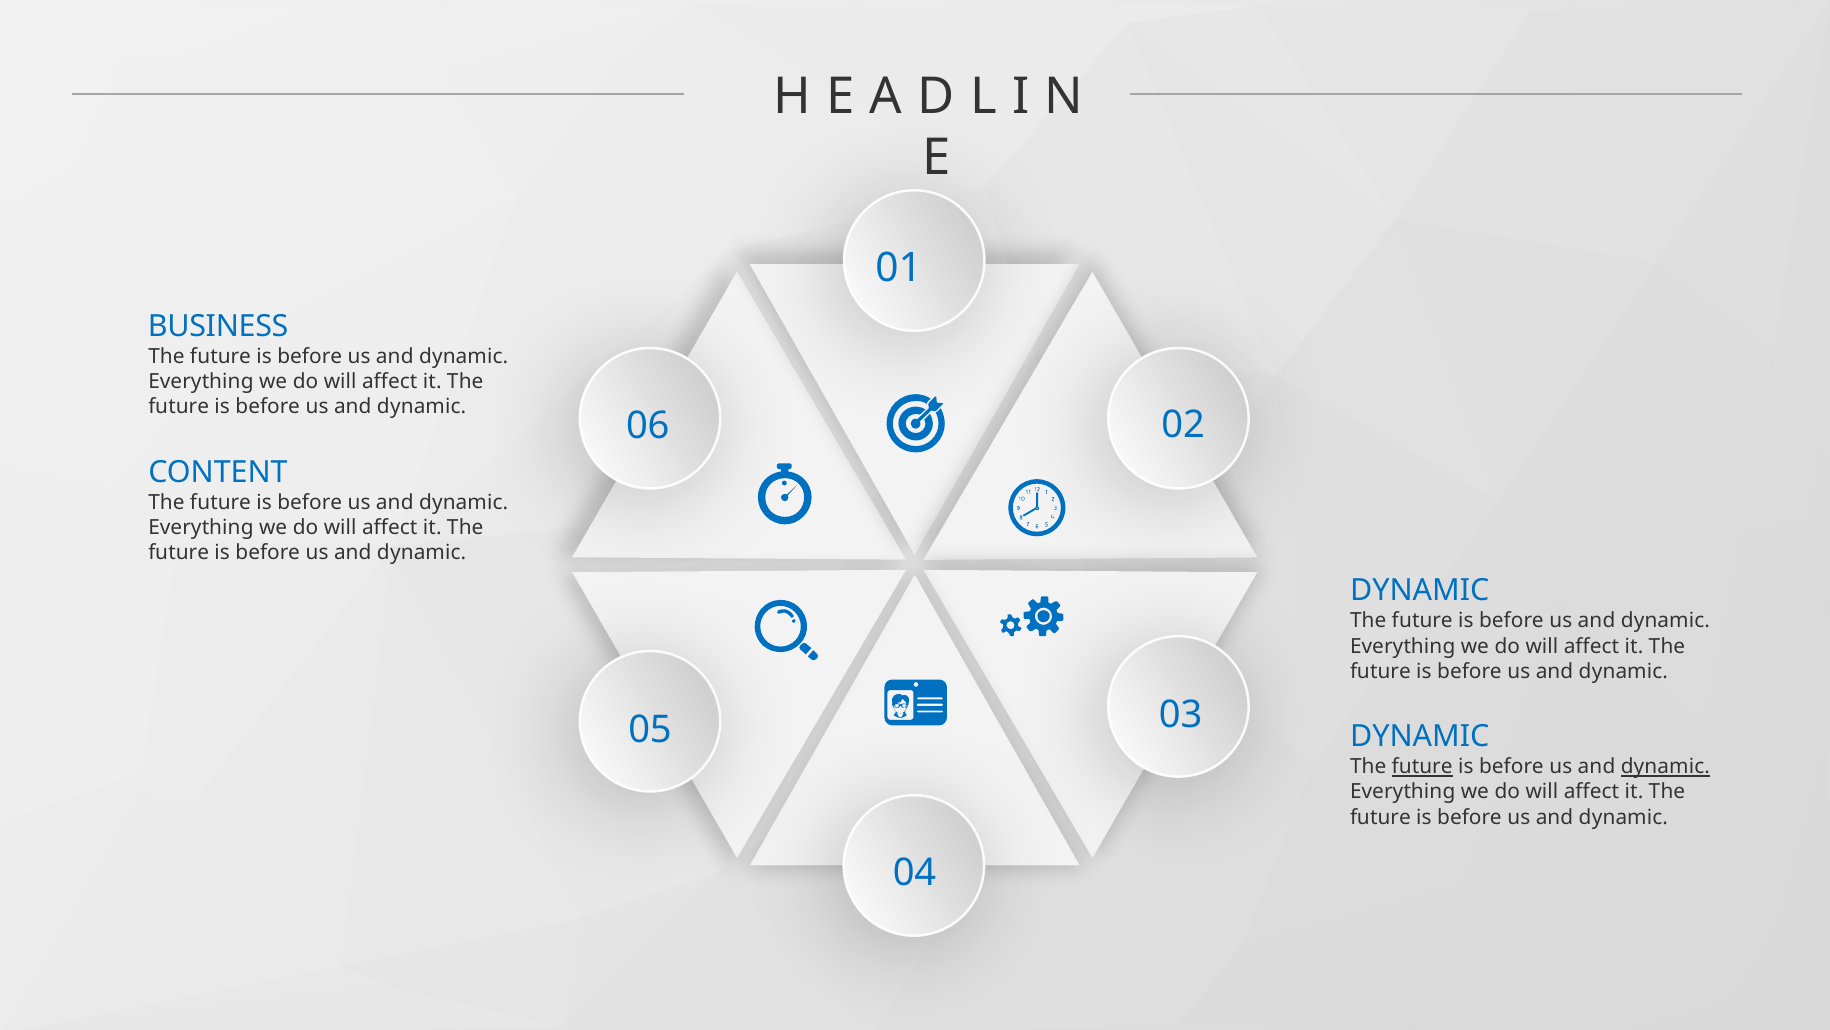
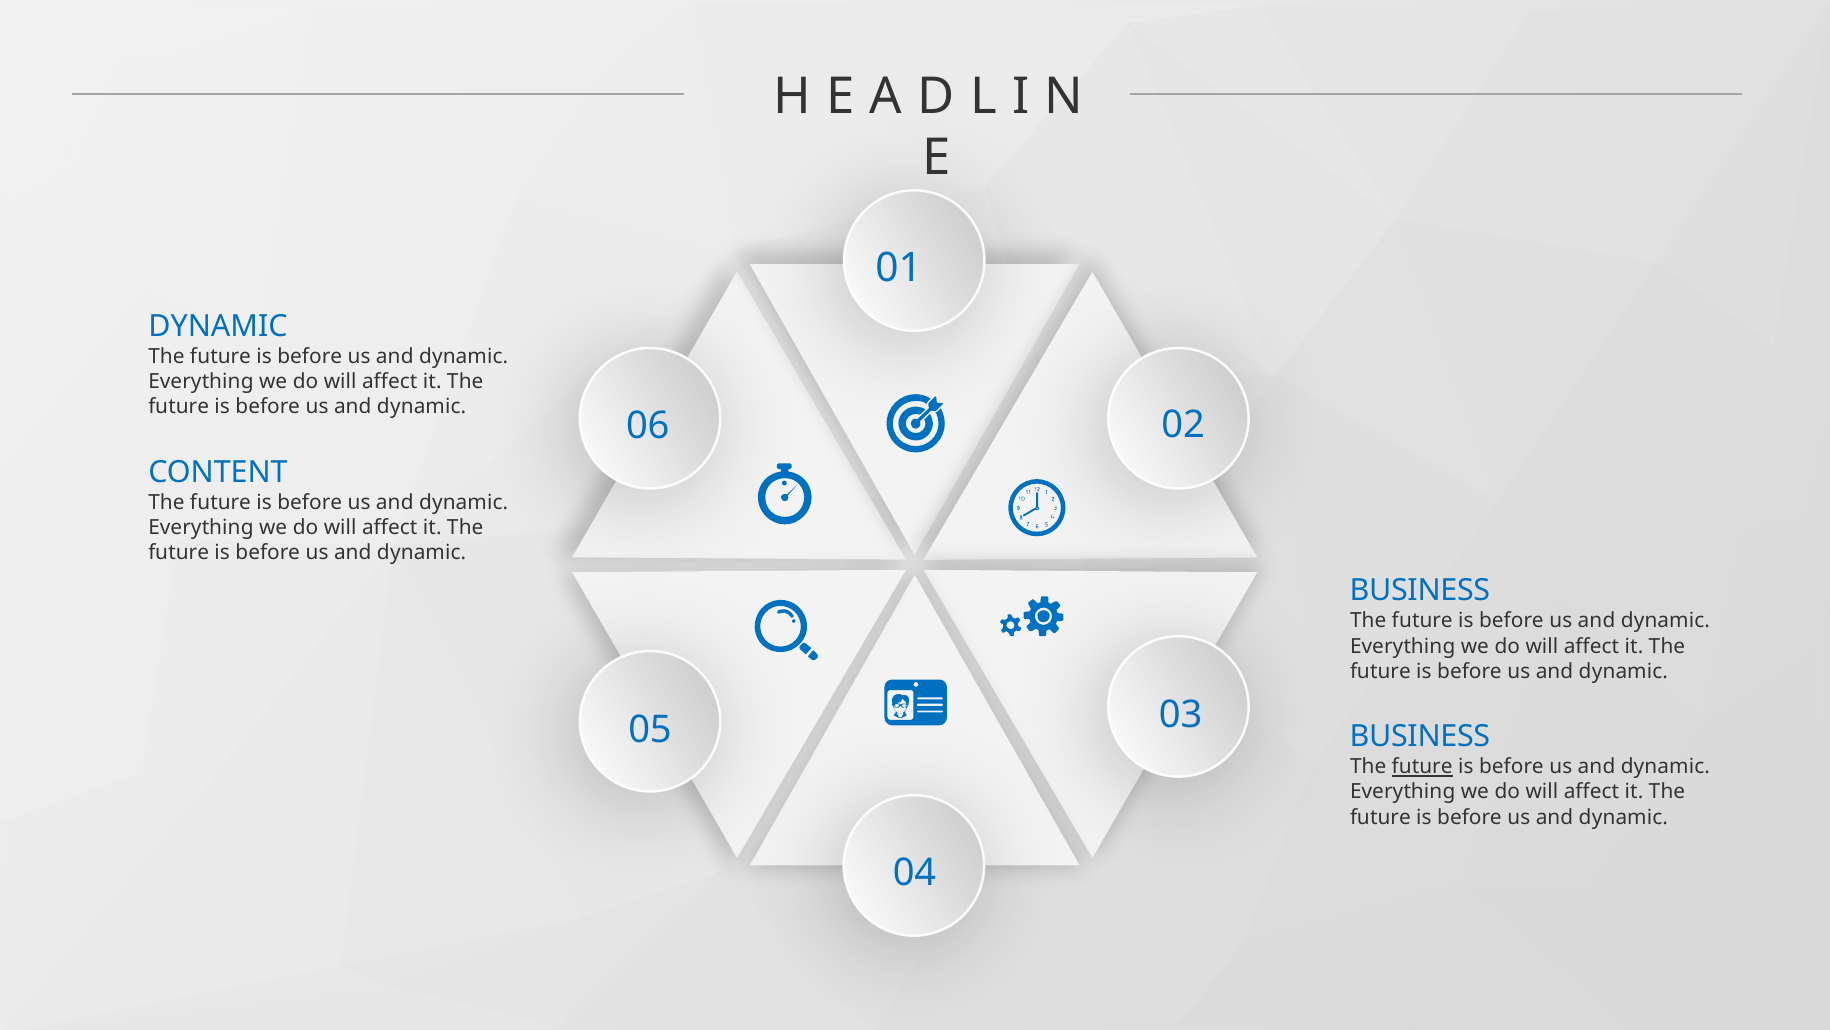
BUSINESS: BUSINESS -> DYNAMIC (218, 326)
DYNAMIC: DYNAMIC -> BUSINESS (1420, 590)
DYNAMIC: DYNAMIC -> BUSINESS (1420, 736)
dynamic underline: present -> none (1665, 766)
